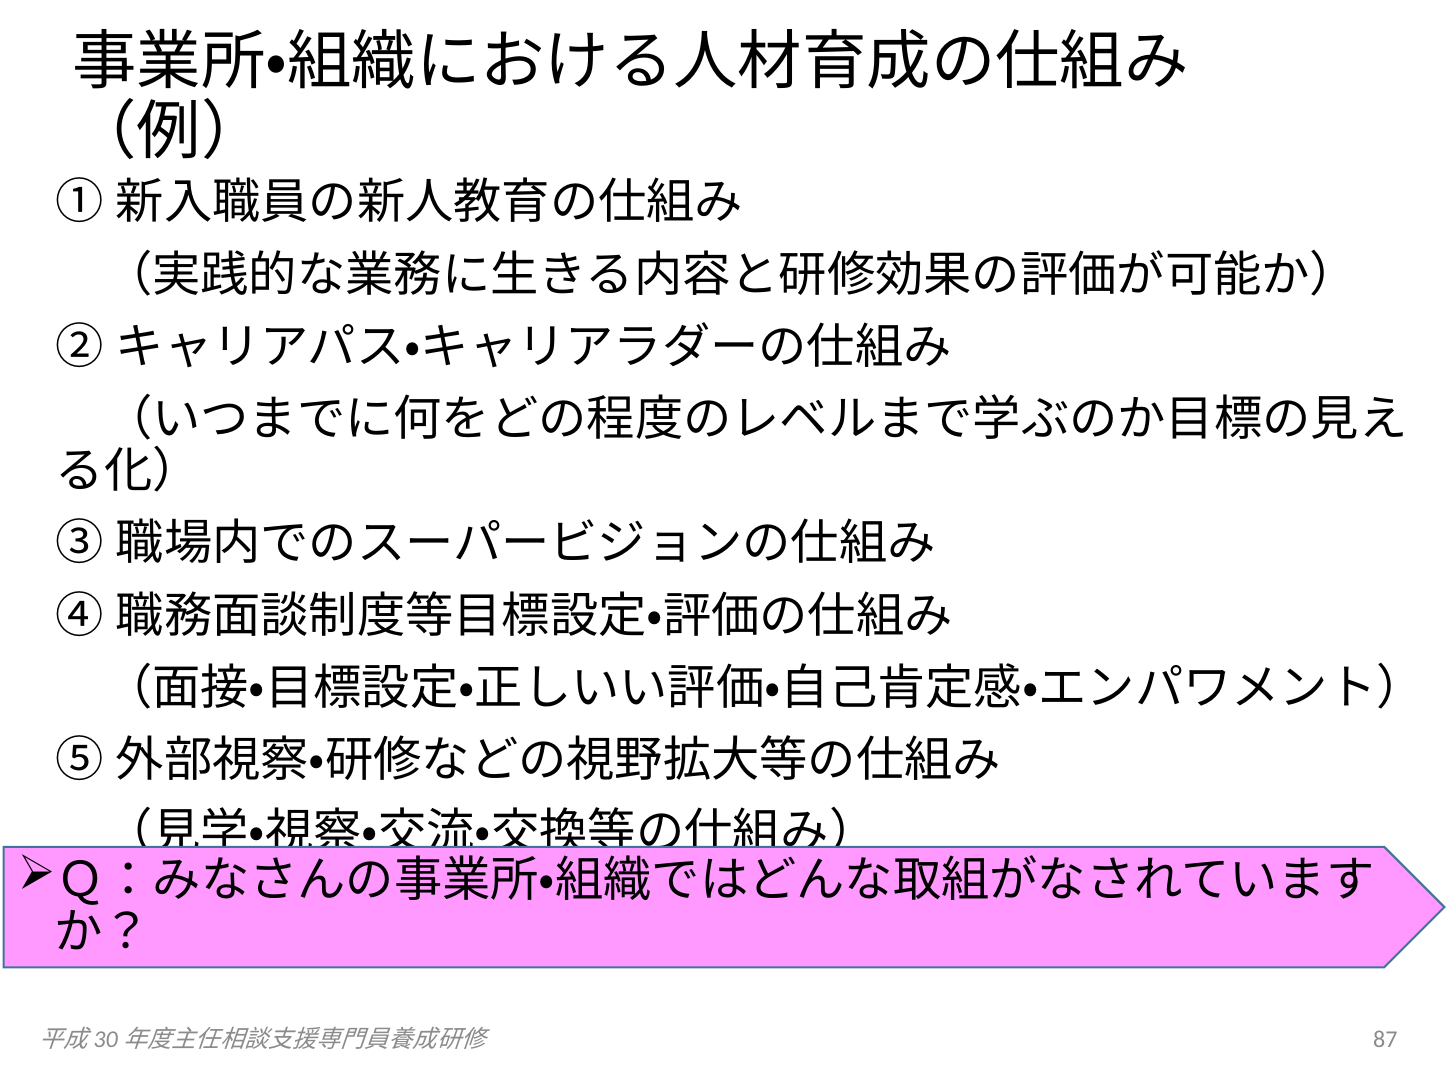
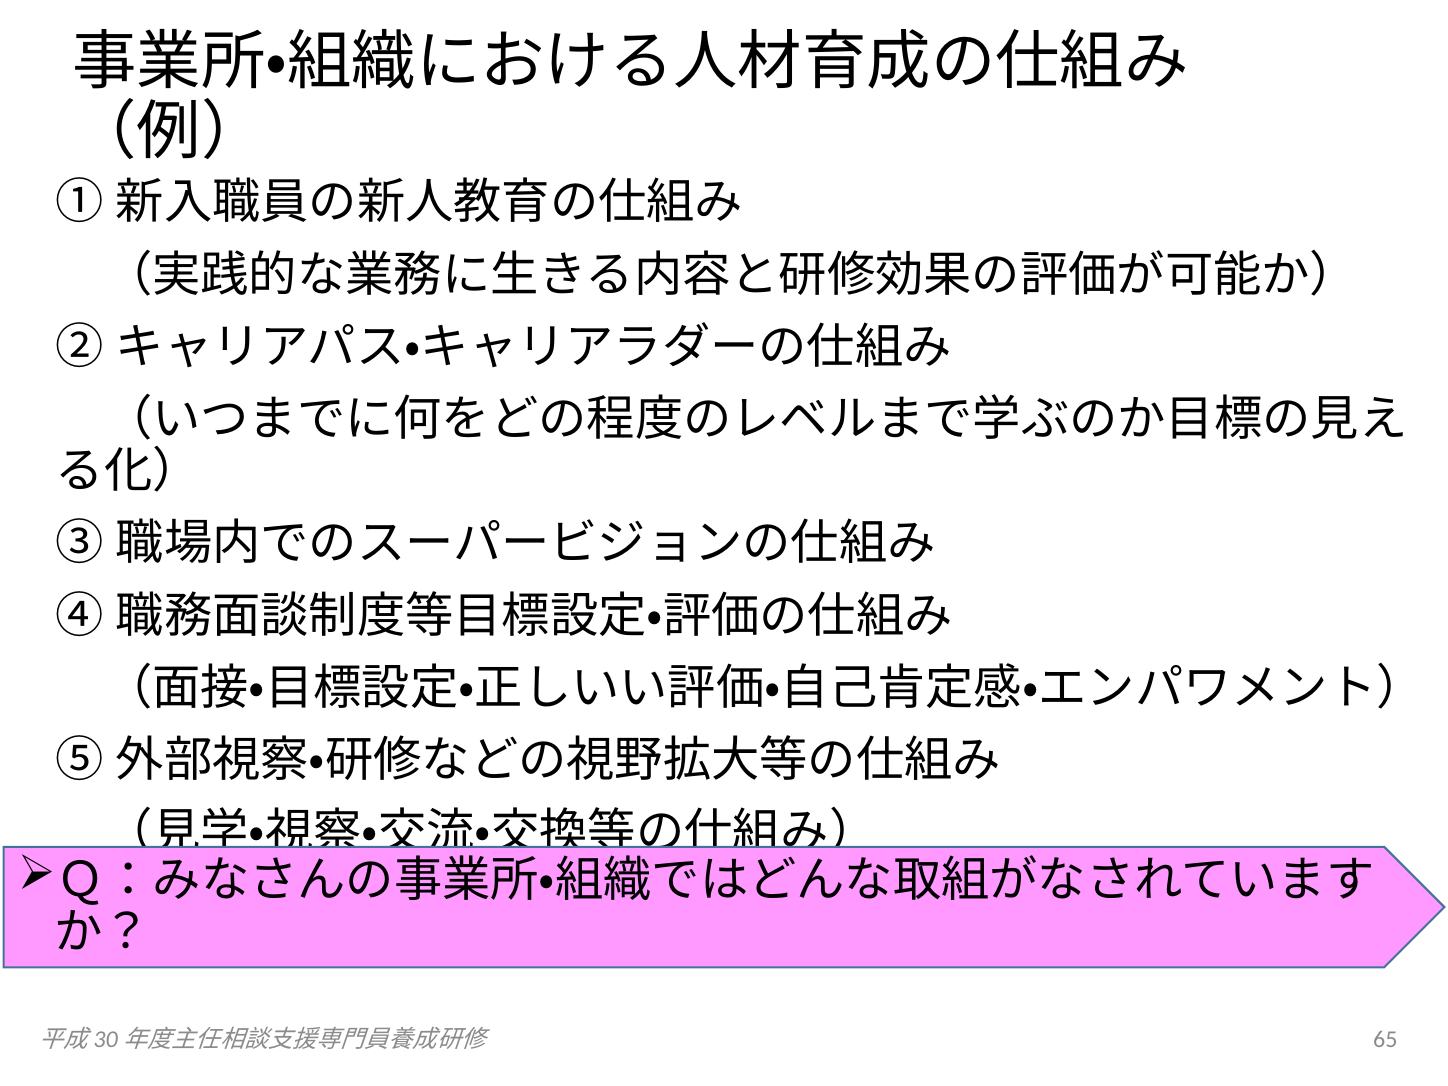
87: 87 -> 65 (1385, 1039)
